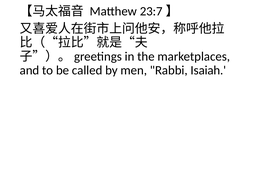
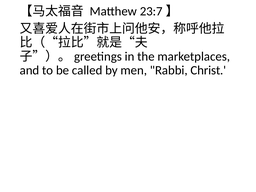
Isaiah: Isaiah -> Christ (208, 70)
